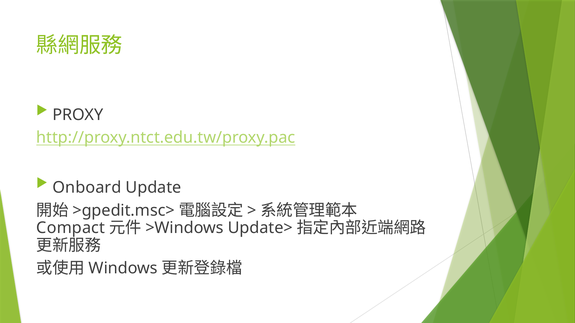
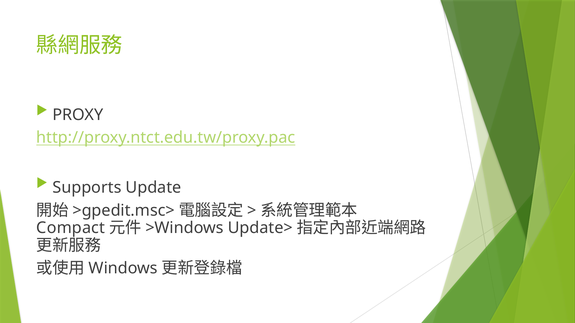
Onboard: Onboard -> Supports (87, 188)
